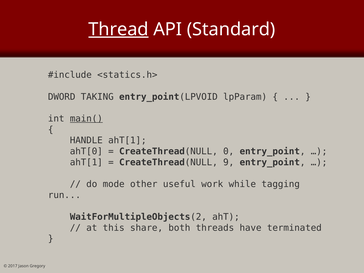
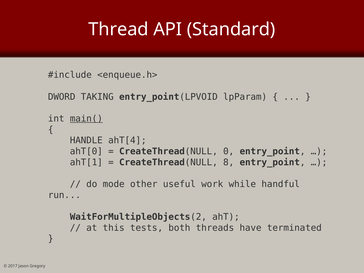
Thread underline: present -> none (119, 29)
<statics.h>: <statics.h> -> <enqueue.h> (127, 75)
HANDLE ahT[1: ahT[1 -> ahT[4 (127, 140)
9: 9 -> 8 (229, 162)
tagging: tagging -> handful (281, 184)
share: share -> tests (147, 228)
